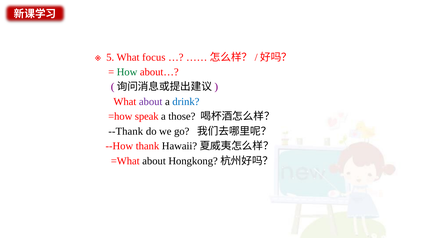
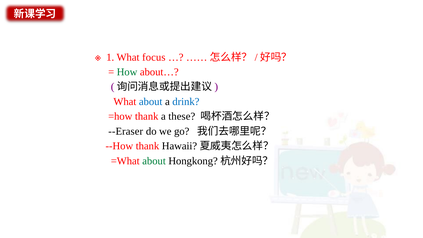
5: 5 -> 1 (110, 57)
about colour: purple -> blue (151, 102)
=how speak: speak -> thank (147, 116)
those: those -> these (182, 116)
--Thank: --Thank -> --Eraser (126, 131)
about colour: black -> green (154, 161)
